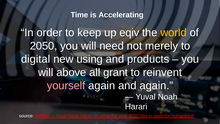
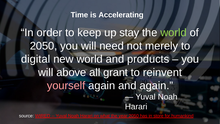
eqiv: eqiv -> stay (129, 33)
world colour: yellow -> light green (174, 33)
new using: using -> world (90, 59)
